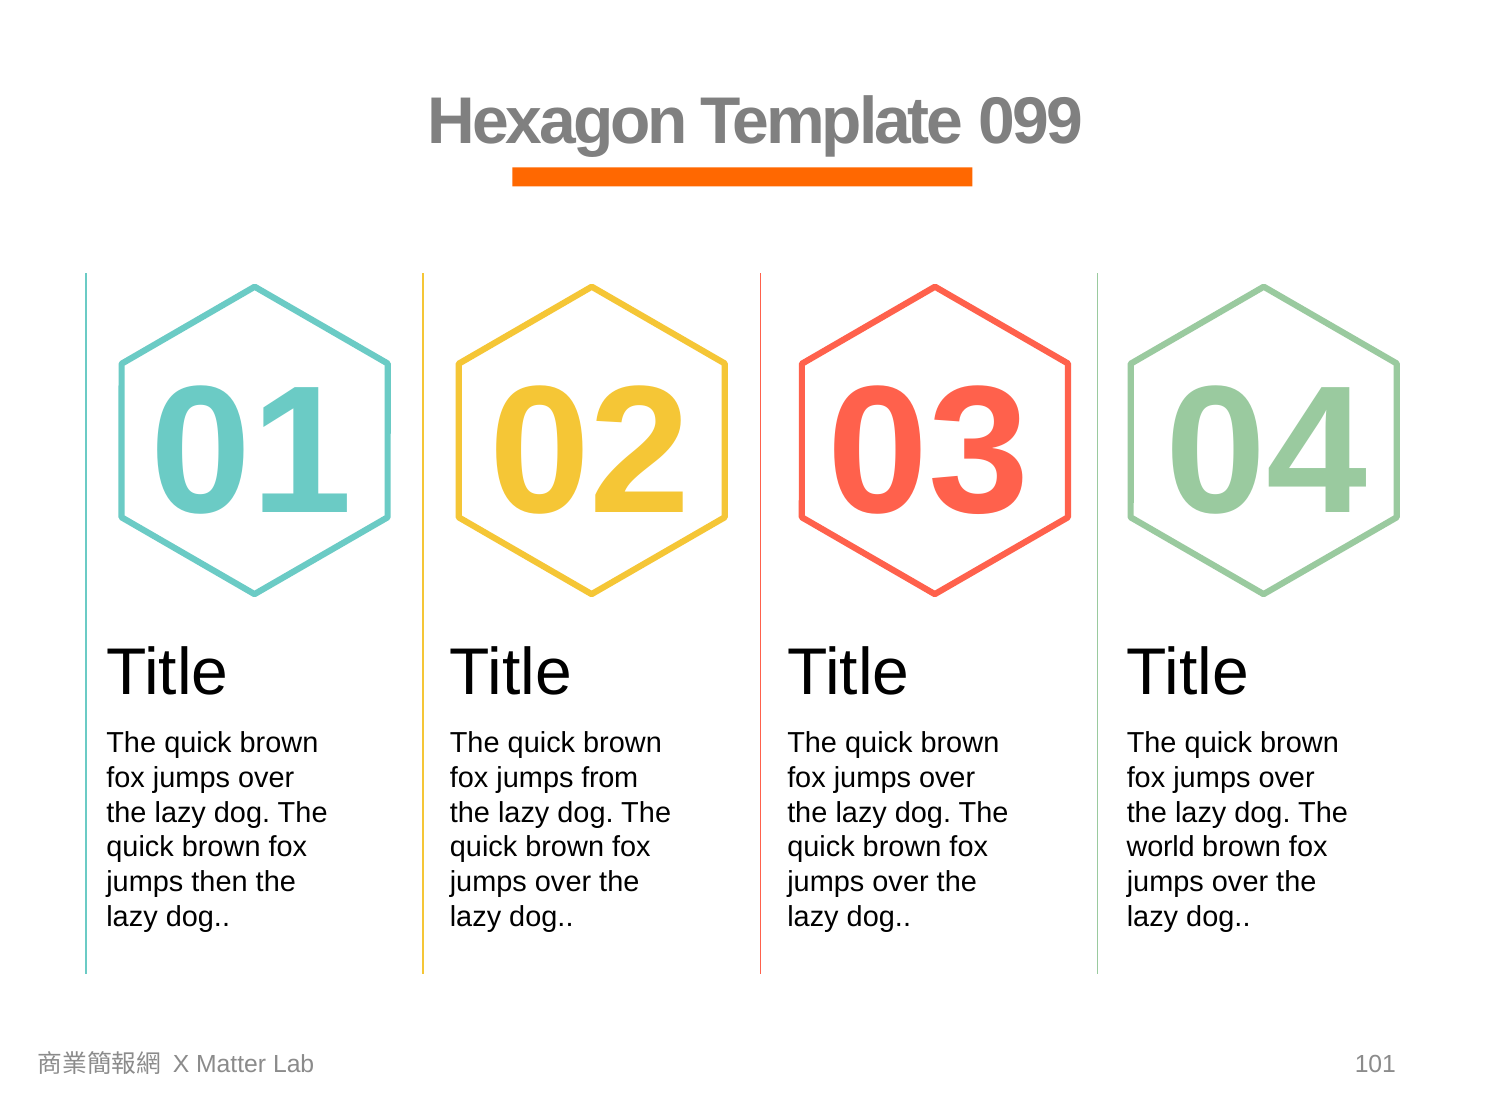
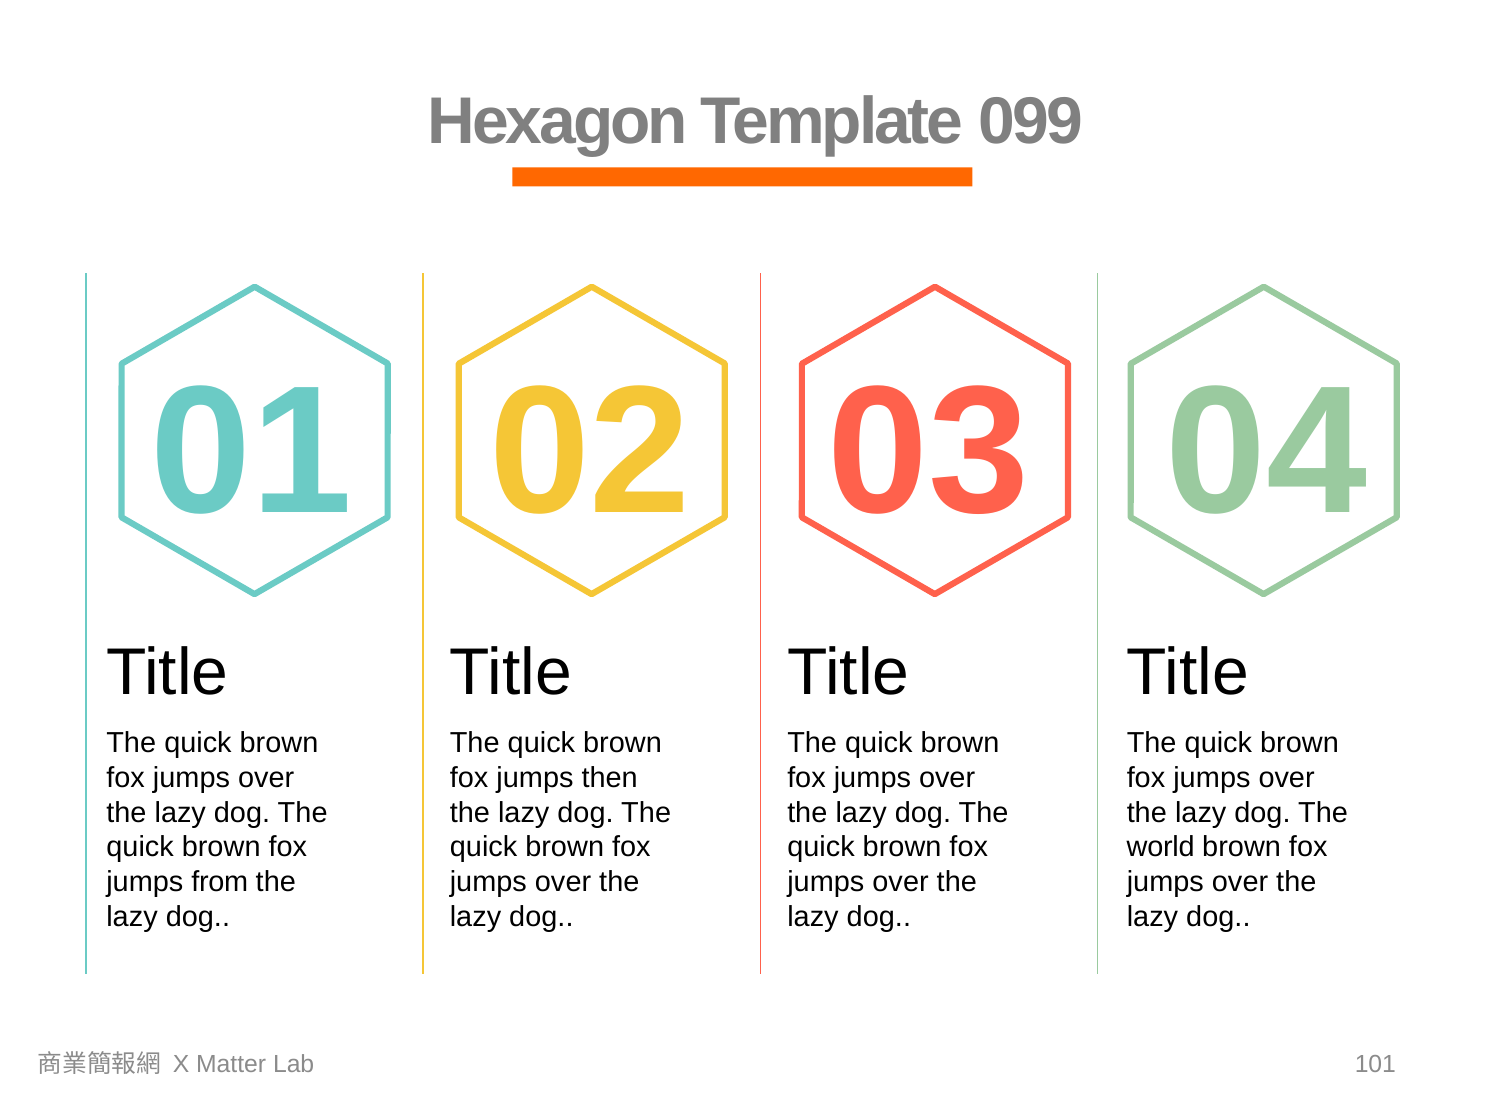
from: from -> then (610, 778)
then: then -> from (220, 882)
